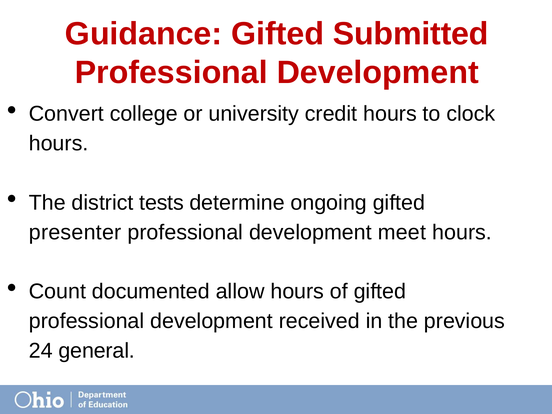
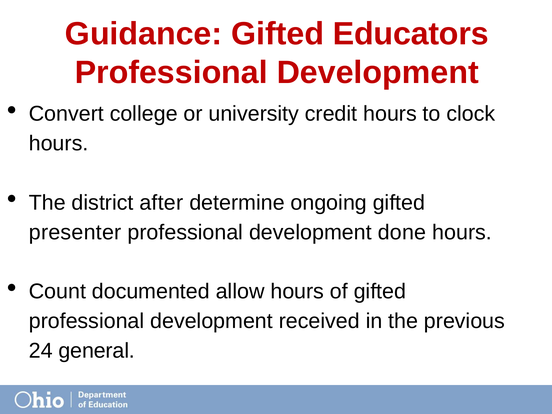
Submitted: Submitted -> Educators (411, 34)
tests: tests -> after (161, 203)
meet: meet -> done (402, 232)
